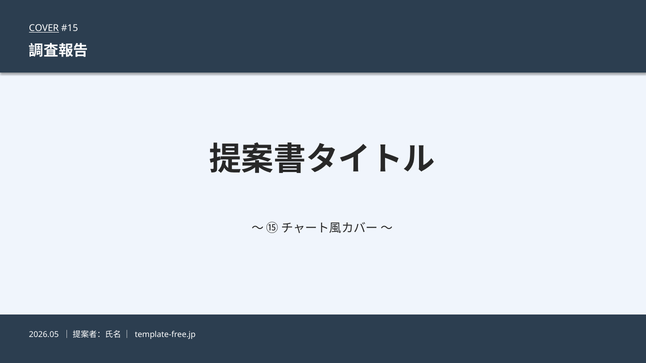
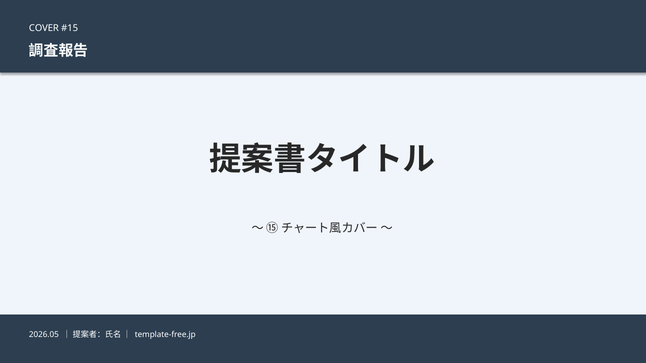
COVER underline: present -> none (44, 28)
